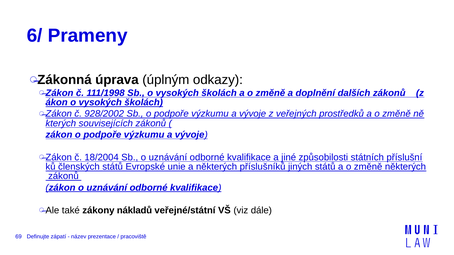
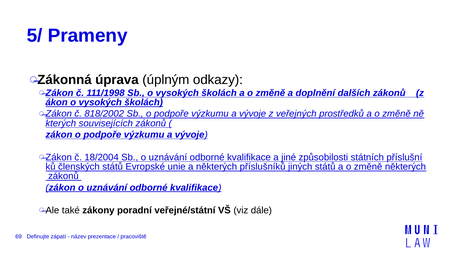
6/: 6/ -> 5/ (35, 36)
928/2002: 928/2002 -> 818/2002 (104, 114)
nákladů: nákladů -> poradní (134, 211)
